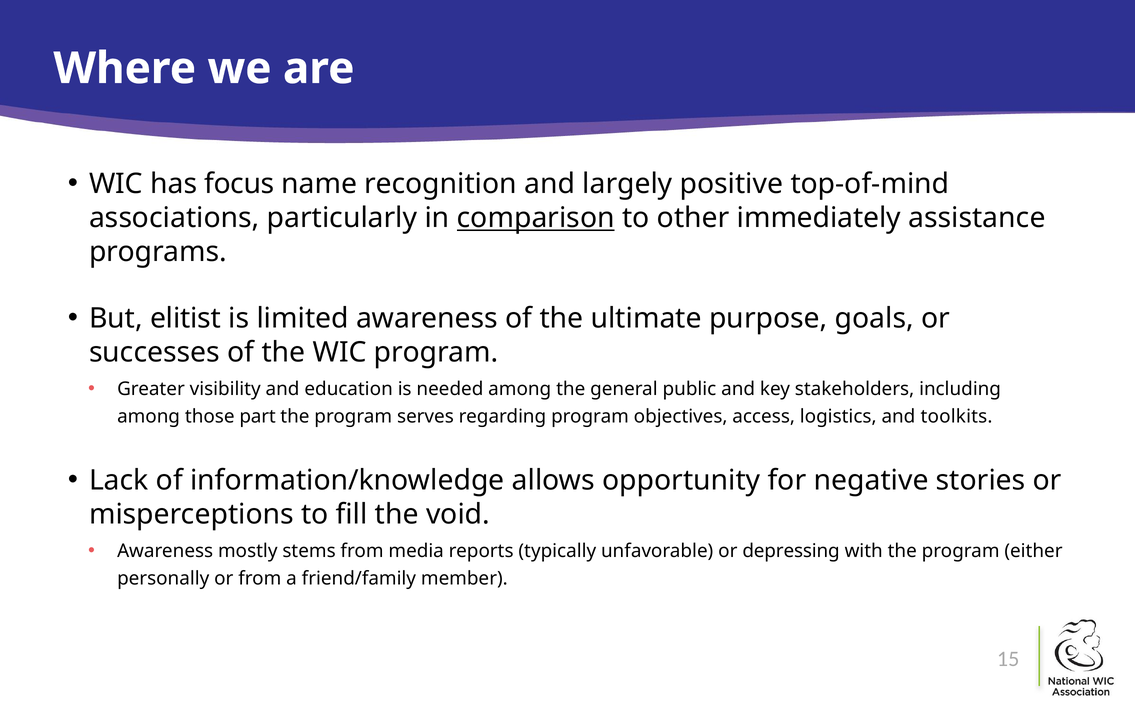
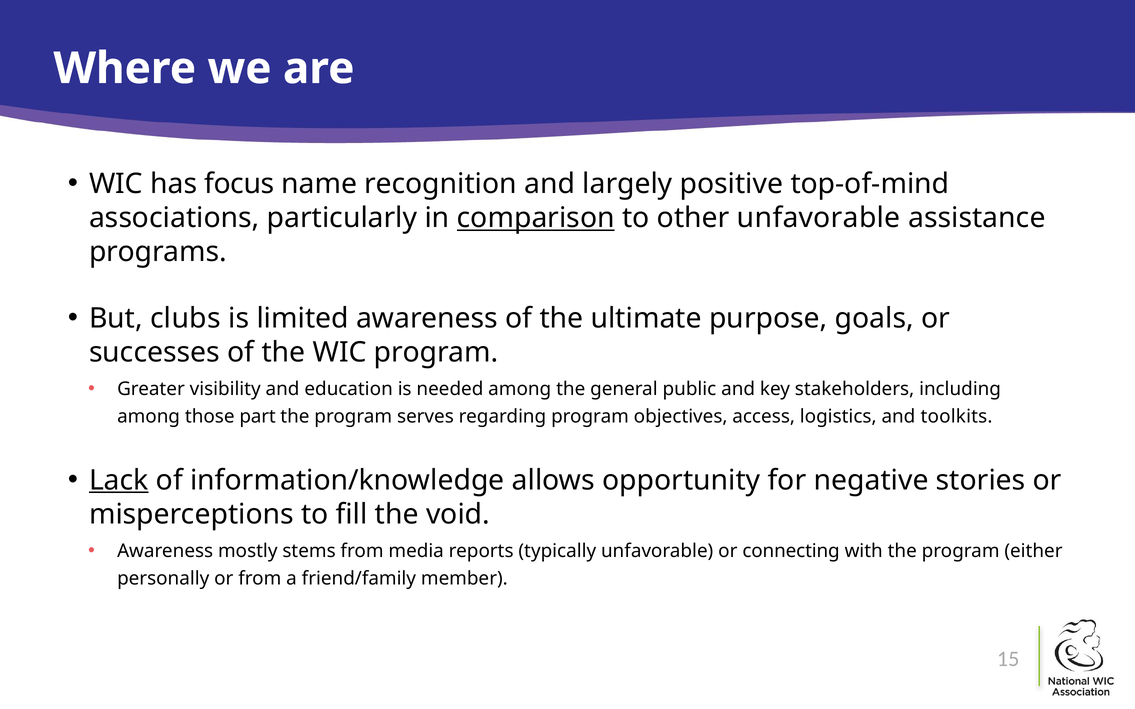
other immediately: immediately -> unfavorable (819, 218)
elitist: elitist -> clubs (185, 318)
Lack underline: none -> present (119, 480)
depressing: depressing -> connecting (791, 551)
